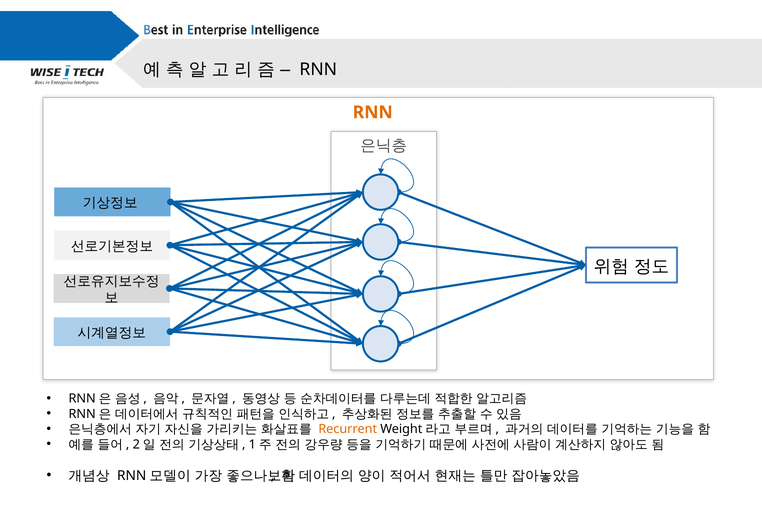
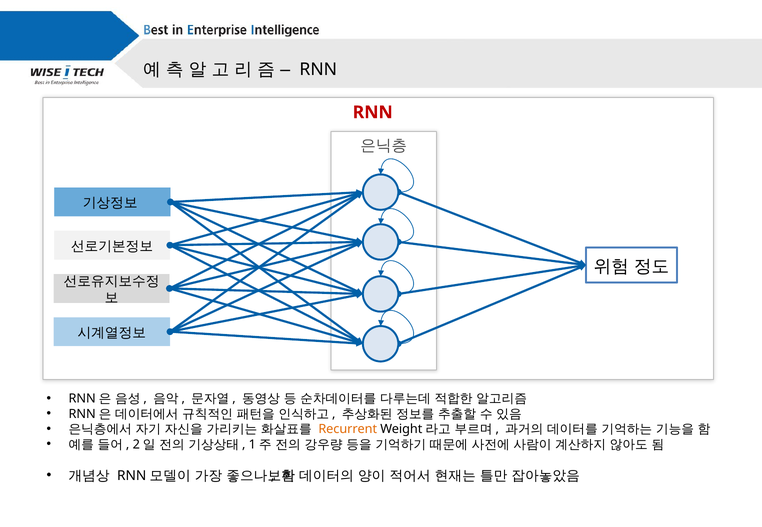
RNN colour: orange -> red (373, 112)
